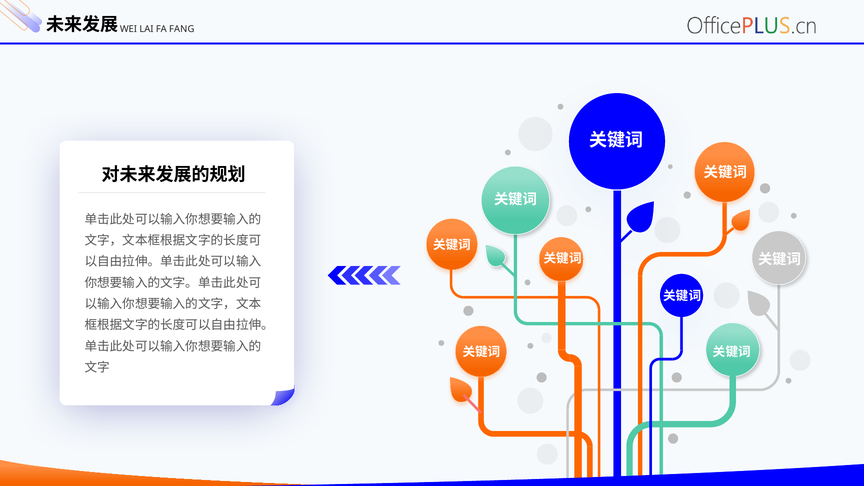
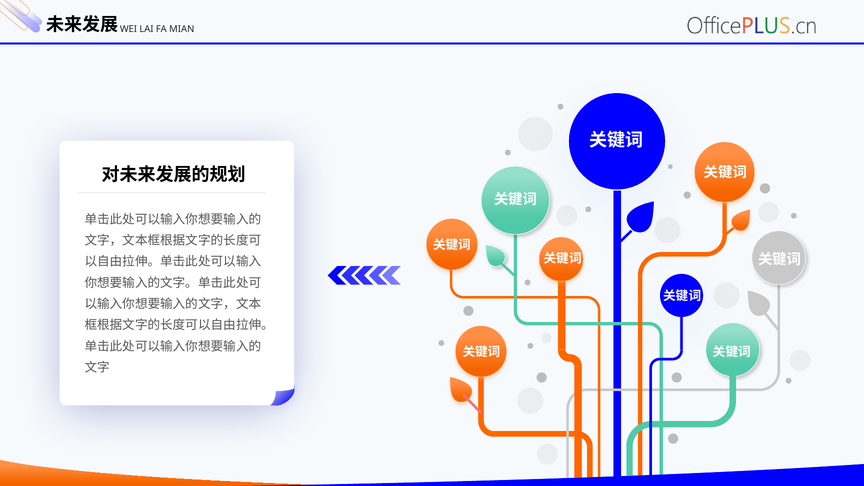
FANG: FANG -> MIAN (182, 29)
